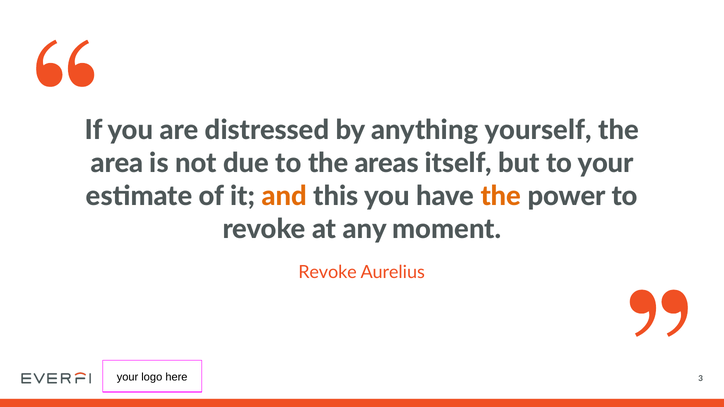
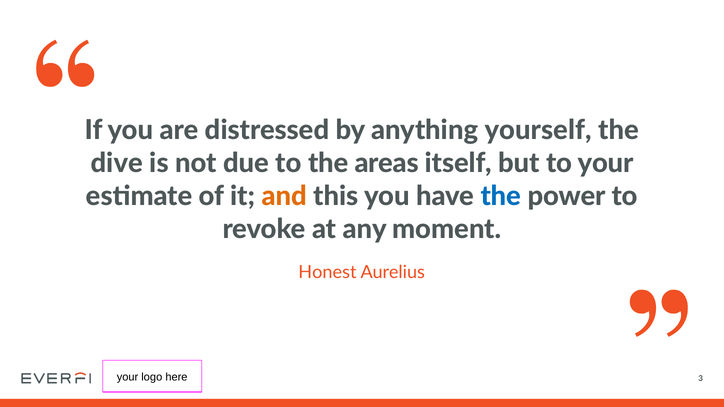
area: area -> dive (117, 163)
the colour: orange -> blue (501, 196)
Revoke: Revoke -> Honest (327, 272)
